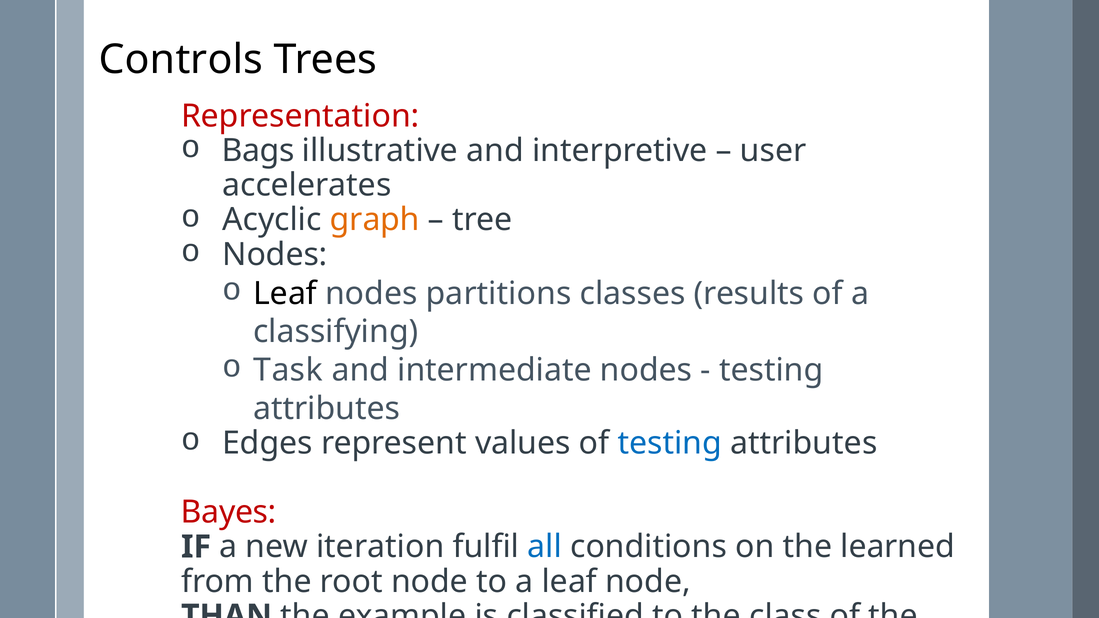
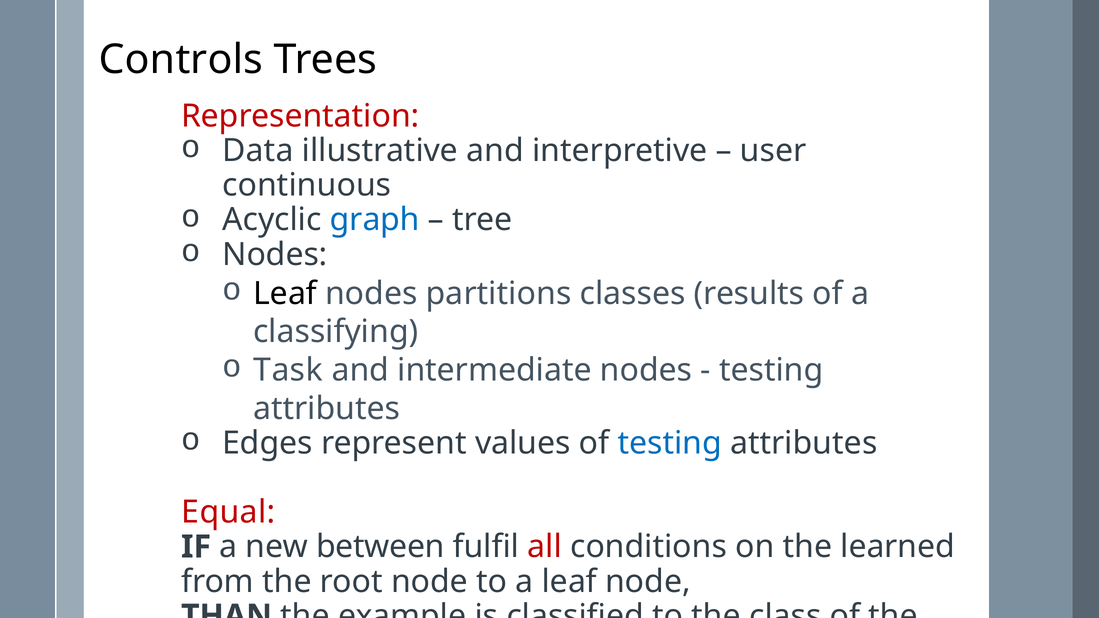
Bags: Bags -> Data (258, 151)
accelerates: accelerates -> continuous (307, 185)
graph colour: orange -> blue (375, 220)
Bayes: Bayes -> Equal (228, 512)
iteration: iteration -> between (380, 547)
all colour: blue -> red (545, 547)
